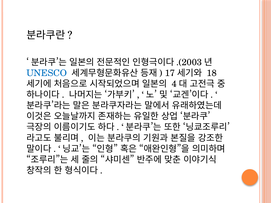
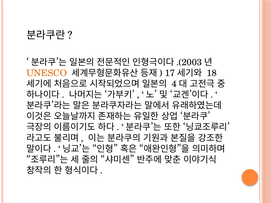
UNESCO colour: blue -> orange (47, 73)
